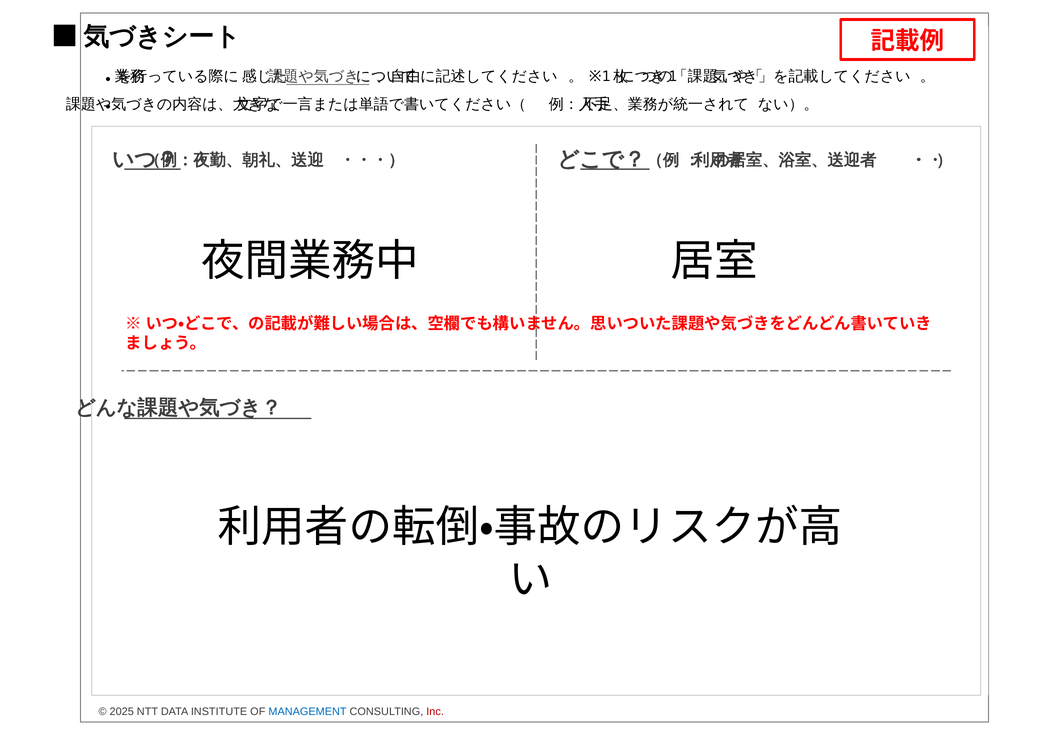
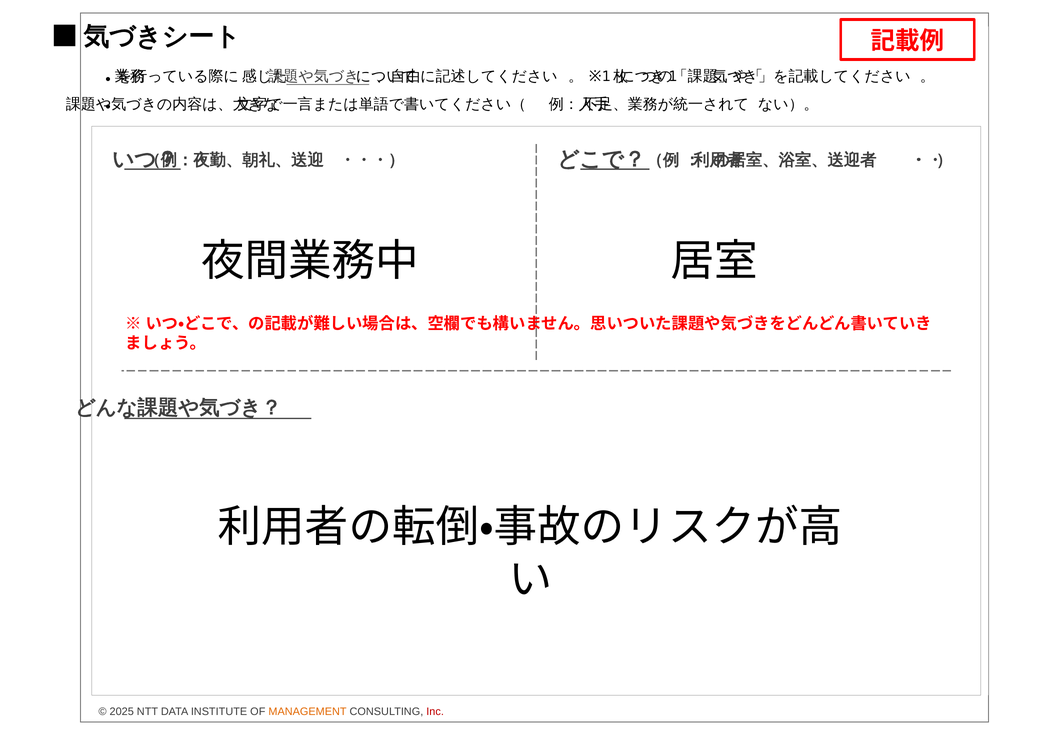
MANAGEMENT colour: blue -> orange (308, 711)
